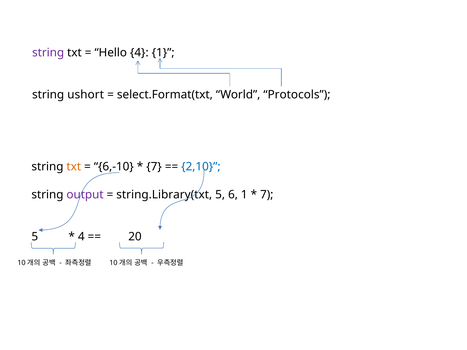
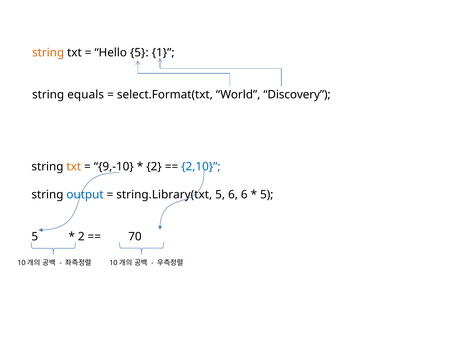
string colour: purple -> orange (48, 53)
Hello 4: 4 -> 5 (139, 53)
ushort: ushort -> equals (86, 95)
Protocols: Protocols -> Discovery (297, 95)
6,-10: 6,-10 -> 9,-10 (114, 167)
7: 7 -> 2 (154, 167)
output colour: purple -> blue (85, 195)
6 1: 1 -> 6 (244, 195)
7: 7 -> 5 (267, 195)
4: 4 -> 2 (81, 237)
20: 20 -> 70 (135, 237)
